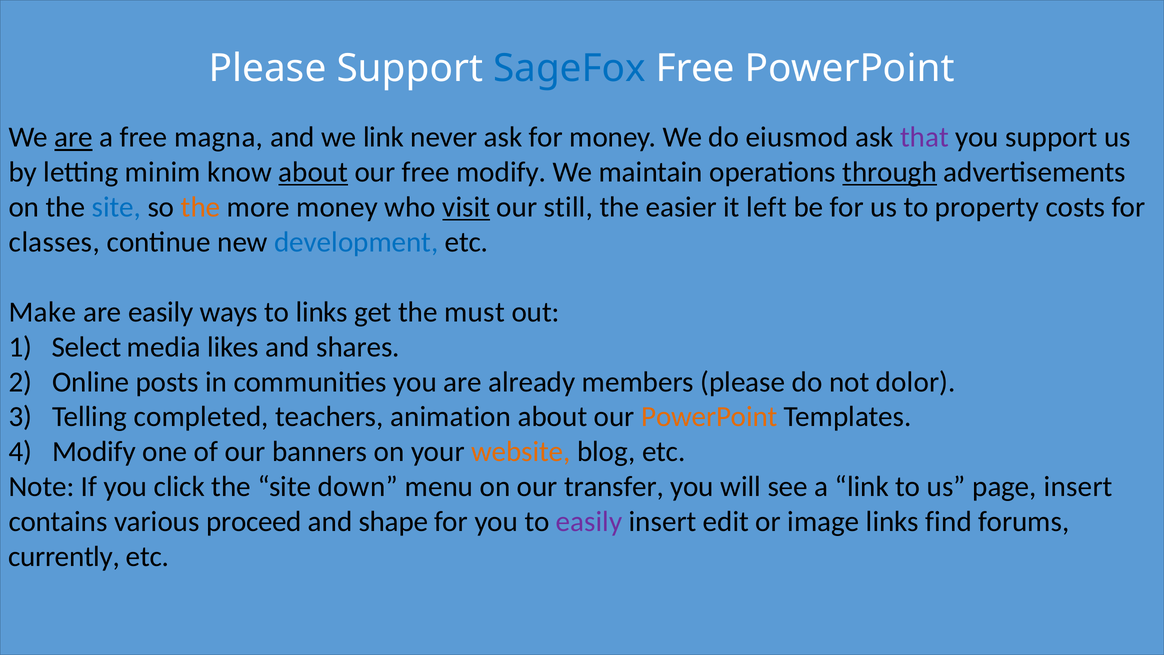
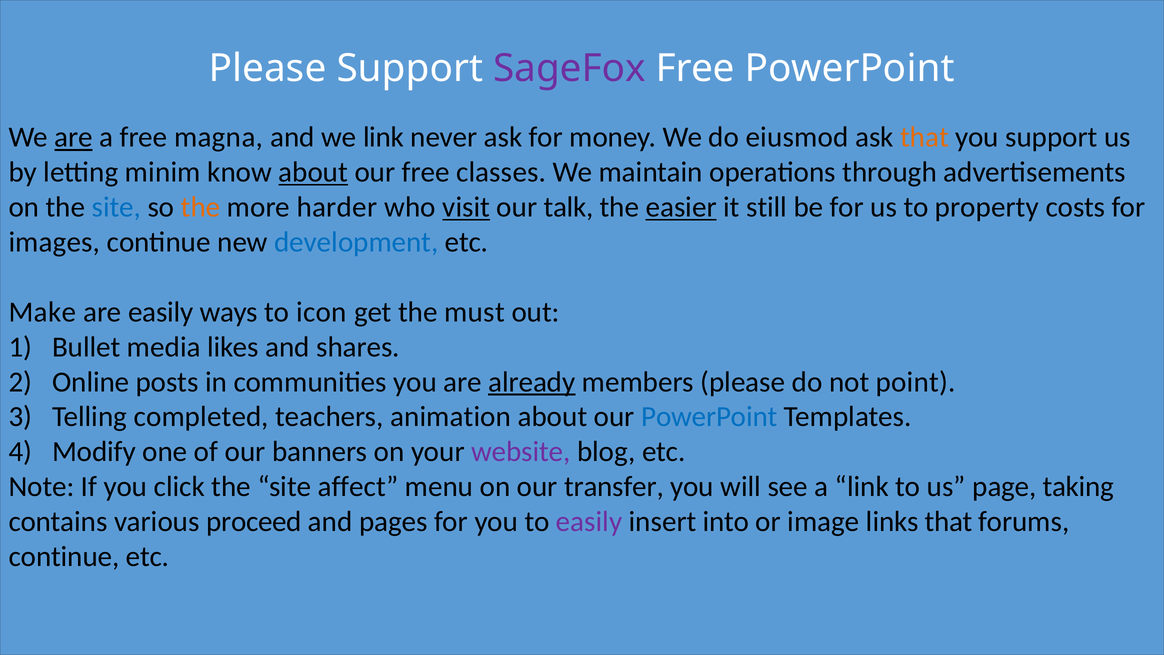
SageFox colour: blue -> purple (569, 69)
that colour: purple -> orange (925, 137)
free modify: modify -> classes (501, 172)
through underline: present -> none (890, 172)
more money: money -> harder (337, 207)
still: still -> talk (569, 207)
easier underline: none -> present (681, 207)
left: left -> still (767, 207)
classes: classes -> images (54, 242)
to links: links -> icon (321, 312)
Select: Select -> Bullet (86, 347)
already underline: none -> present (532, 382)
dolor: dolor -> point (916, 382)
PowerPoint colour: orange -> blue (709, 417)
website colour: orange -> purple (521, 452)
down: down -> affect (358, 487)
page insert: insert -> taking (1078, 487)
shape: shape -> pages (393, 521)
edit: edit -> into (726, 521)
links find: find -> that (949, 521)
currently: currently -> continue (64, 556)
